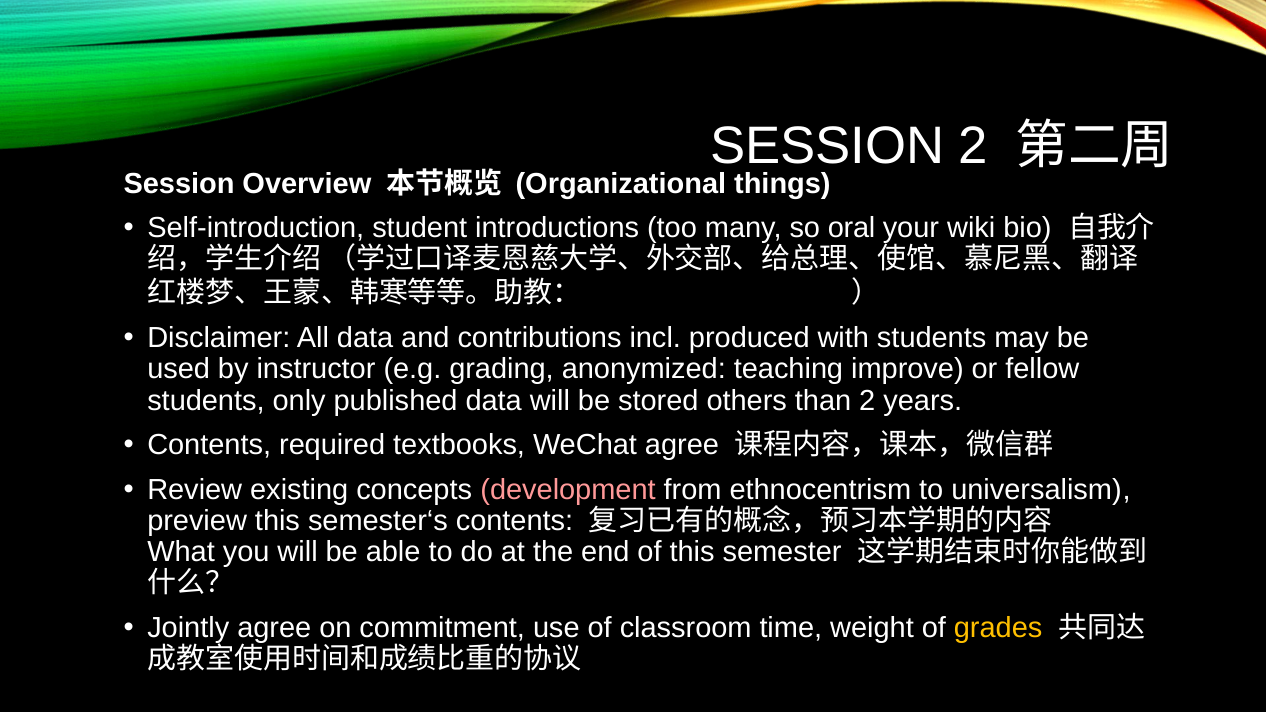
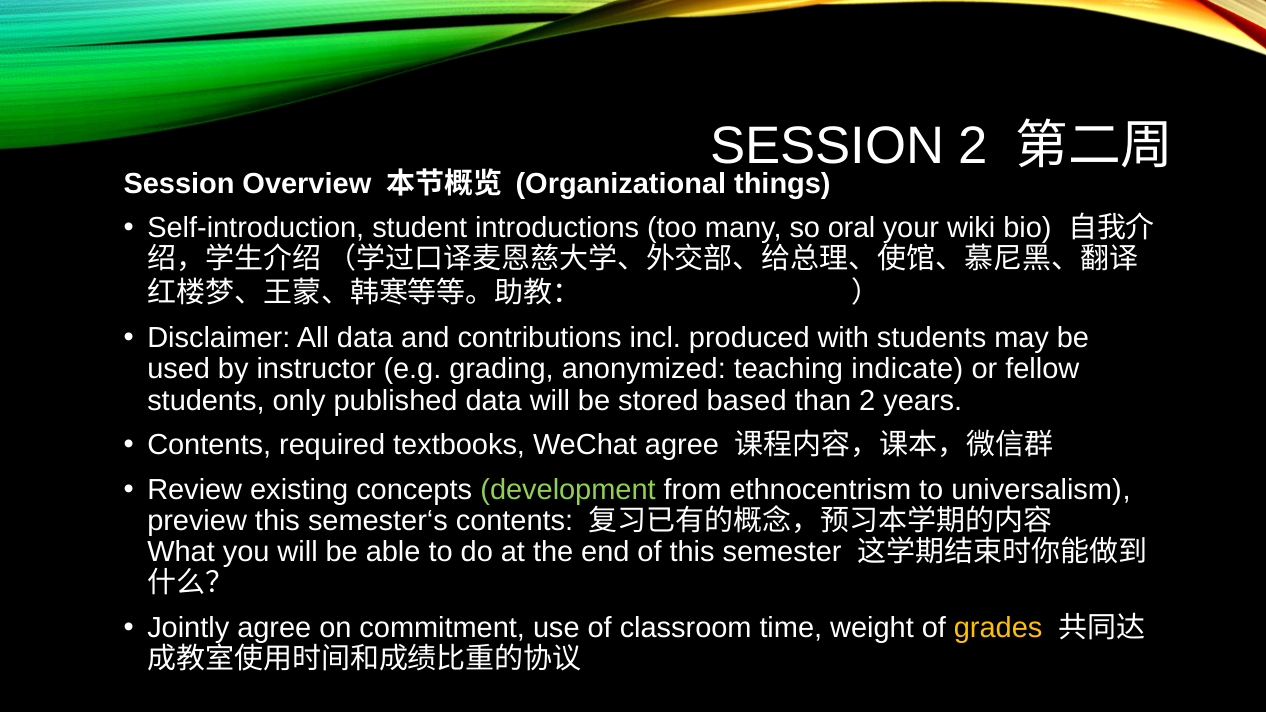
improve: improve -> indicate (907, 369)
others: others -> based (747, 401)
development colour: pink -> light green (568, 490)
